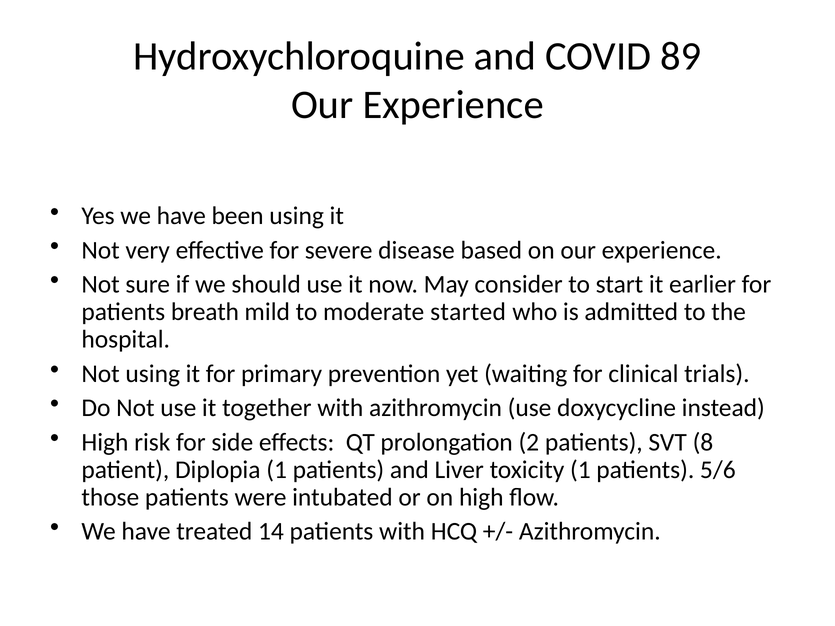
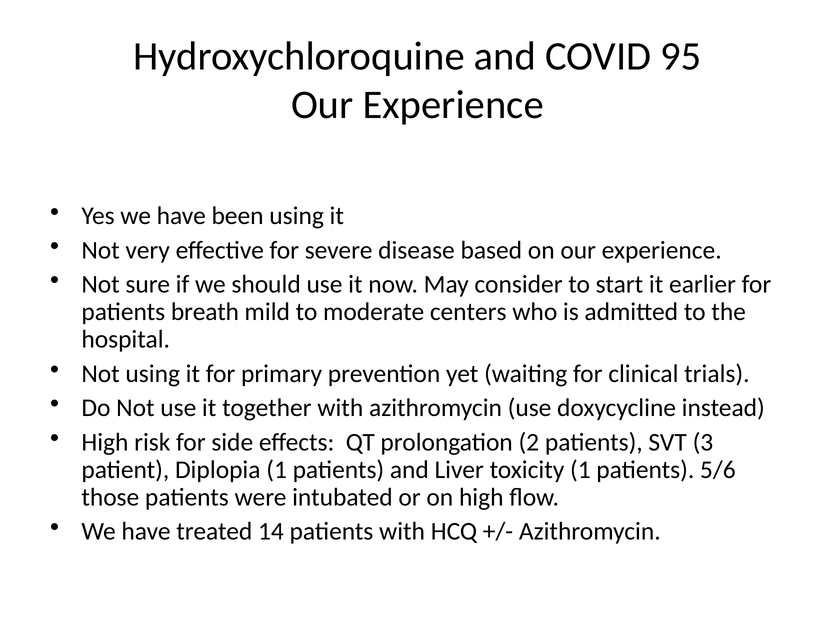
89: 89 -> 95 (681, 56)
started: started -> centers (468, 312)
8: 8 -> 3 (703, 442)
